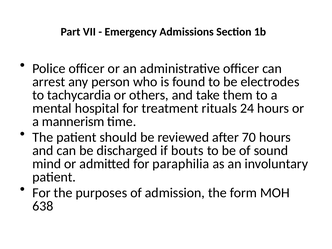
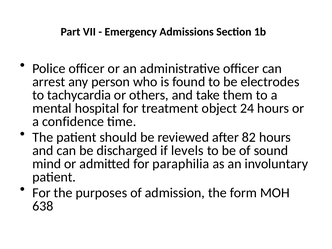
rituals: rituals -> object (219, 108)
mannerism: mannerism -> confidence (73, 122)
70: 70 -> 82 (249, 137)
bouts: bouts -> levels (187, 151)
